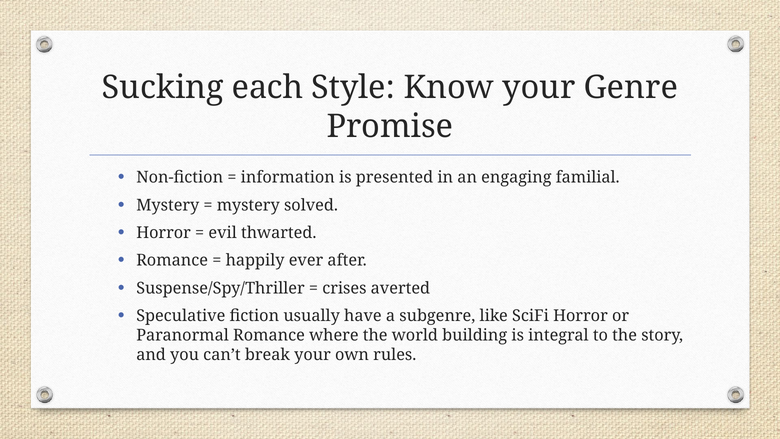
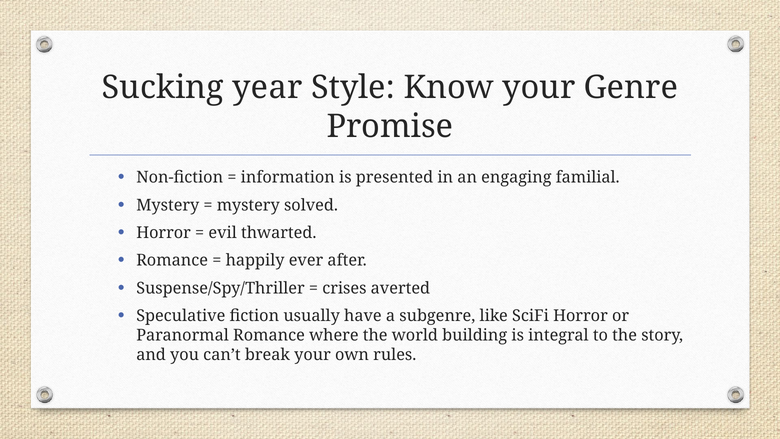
each: each -> year (267, 88)
